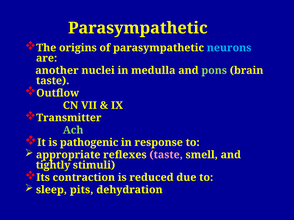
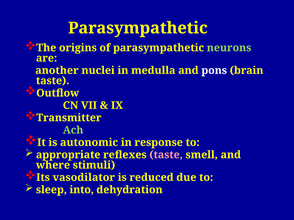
neurons colour: light blue -> light green (229, 48)
pons colour: light green -> white (214, 71)
pathogenic: pathogenic -> autonomic (89, 143)
tightly: tightly -> where (53, 165)
contraction: contraction -> vasodilator (84, 178)
pits: pits -> into (82, 190)
